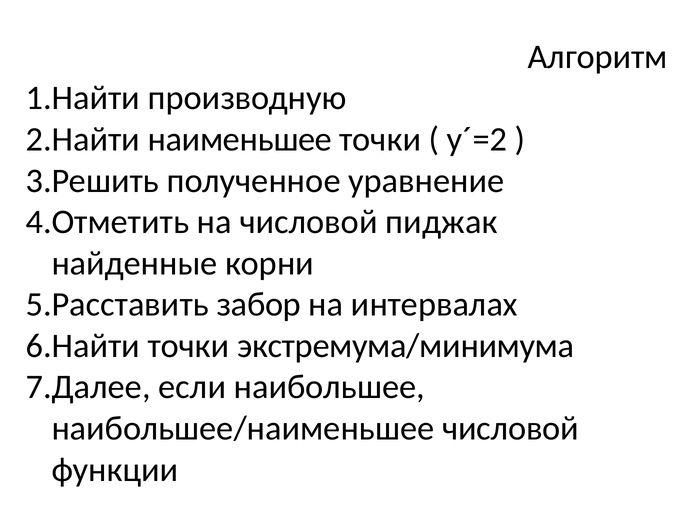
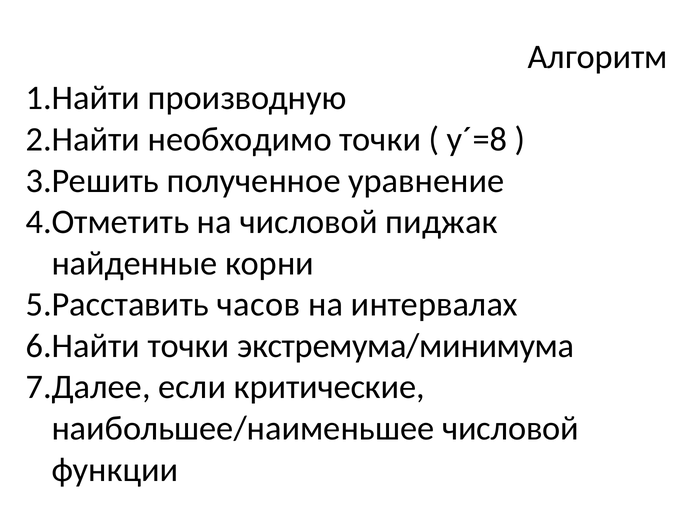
наименьшее: наименьшее -> необходимо (240, 139)
у´=2: у´=2 -> у´=8 (477, 139)
забор: забор -> часов (258, 305)
наибольшее: наибольшее -> критические (329, 387)
